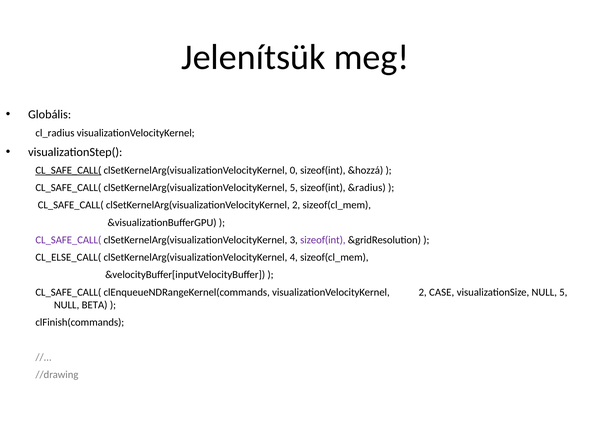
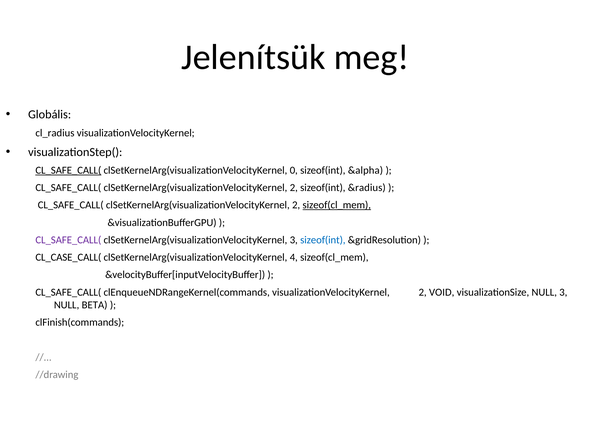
&hozzá: &hozzá -> &alpha (365, 170)
5: 5 -> 2 (294, 188)
sizeof(cl_mem underline: none -> present (337, 205)
sizeof(int colour: purple -> blue (323, 240)
CL_ELSE_CALL(: CL_ELSE_CALL( -> CL_CASE_CALL( (68, 258)
CASE: CASE -> VOID (442, 292)
NULL 5: 5 -> 3 (563, 292)
